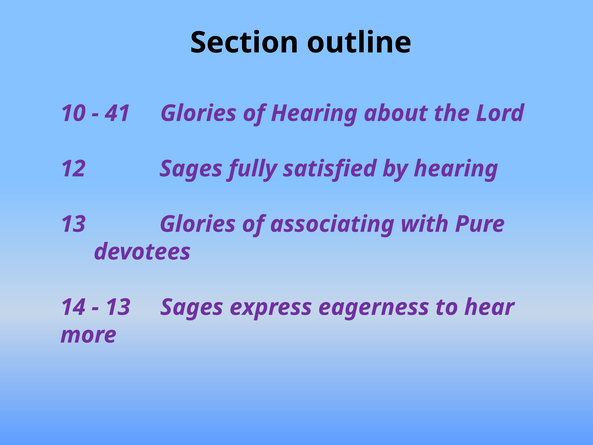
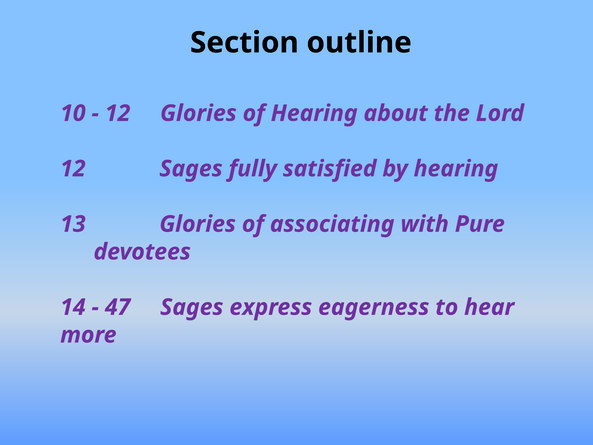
41: 41 -> 12 (118, 113)
13: 13 -> 47 (118, 307)
